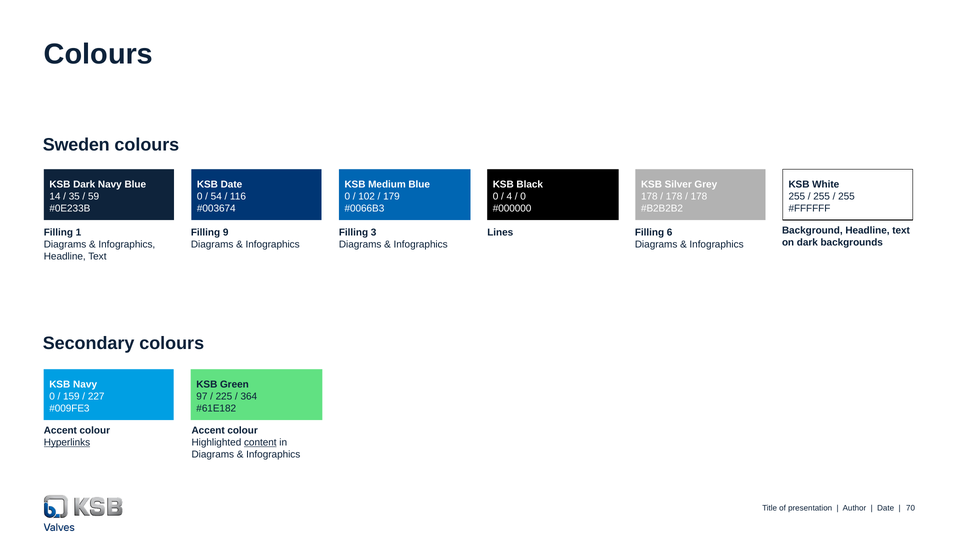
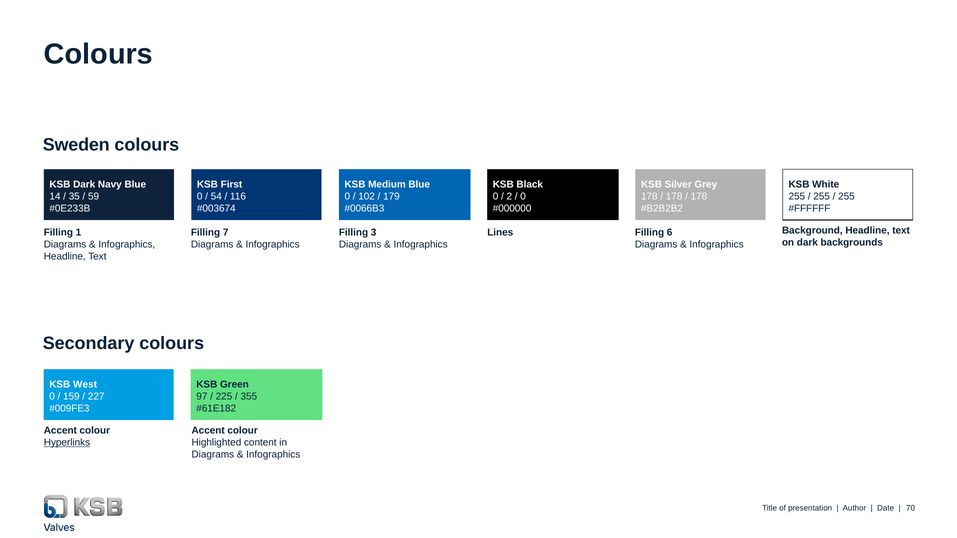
KSB Date: Date -> First (231, 184)
4: 4 -> 2 (509, 196)
9: 9 -> 7 (226, 233)
KSB Navy: Navy -> West (85, 385)
364: 364 -> 355 (249, 397)
content underline: present -> none (260, 443)
